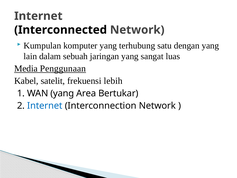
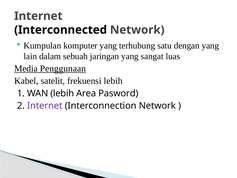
WAN yang: yang -> lebih (62, 93)
Bertukar: Bertukar -> Pasword (118, 93)
Internet colour: blue -> purple (45, 106)
